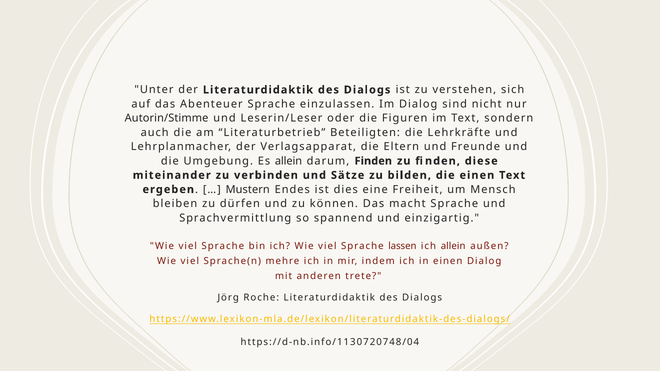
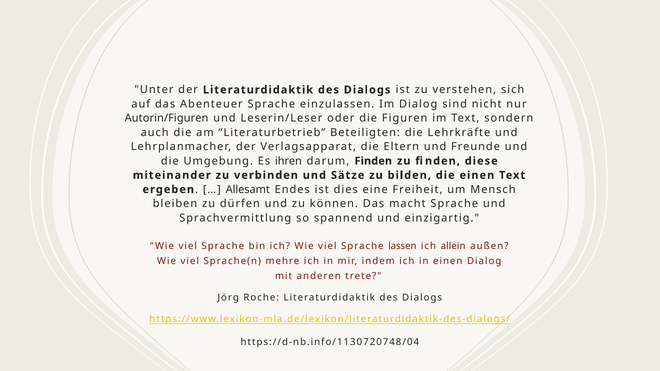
Autorin/Stimme: Autorin/Stimme -> Autorin/Figuren (167, 118)
Es allein: allein -> ihren (288, 161)
Mustern: Mustern -> Allesamt (248, 190)
